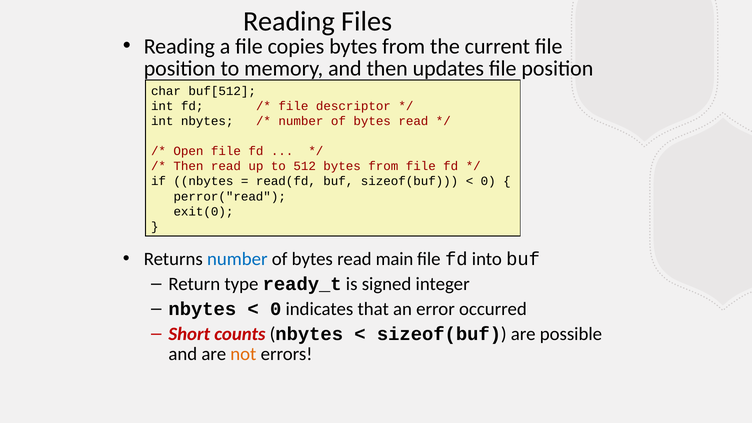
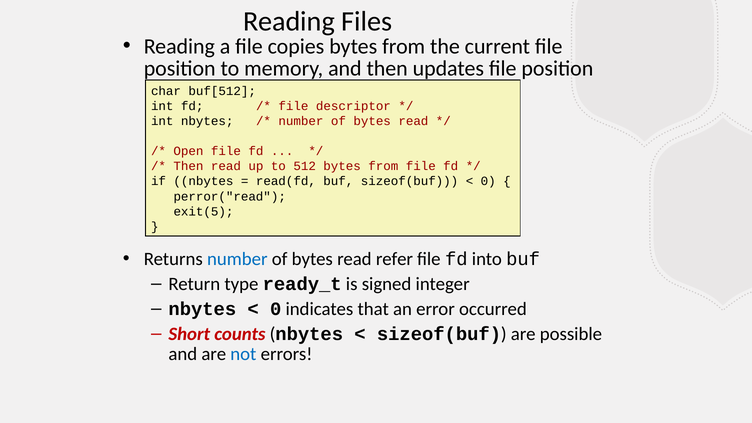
exit(0: exit(0 -> exit(5 (203, 211)
main: main -> refer (394, 259)
not colour: orange -> blue (243, 354)
